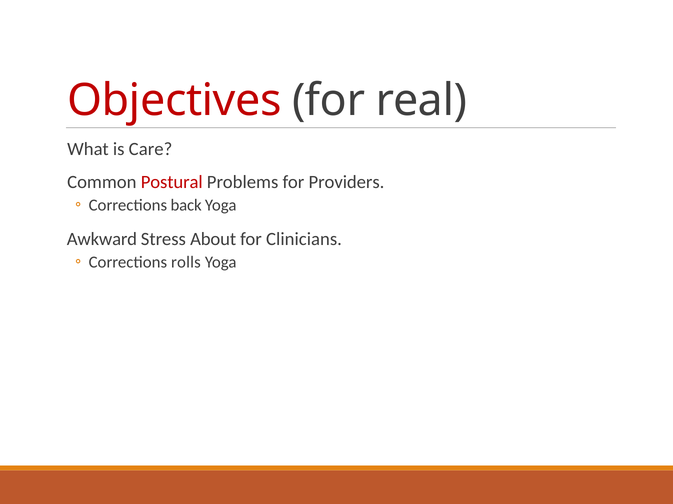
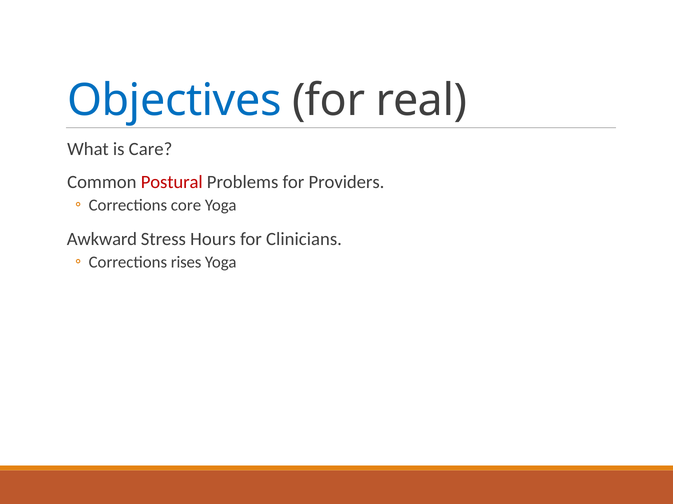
Objectives colour: red -> blue (174, 100)
back: back -> core (186, 205)
About: About -> Hours (213, 240)
rolls: rolls -> rises (186, 263)
